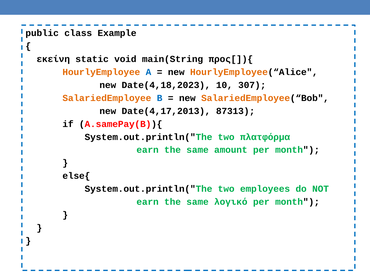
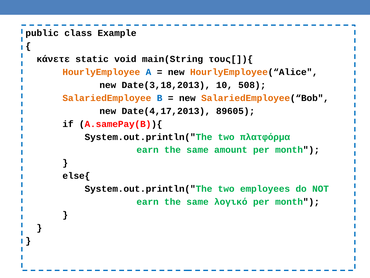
εκείνη: εκείνη -> κάνετε (53, 59)
προς[]){: προς[]){ -> τους[]){ (231, 59)
Date(4,18,2023: Date(4,18,2023 -> Date(3,18,2013 (166, 85)
307: 307 -> 508 (252, 85)
87313: 87313 -> 89605 (235, 111)
